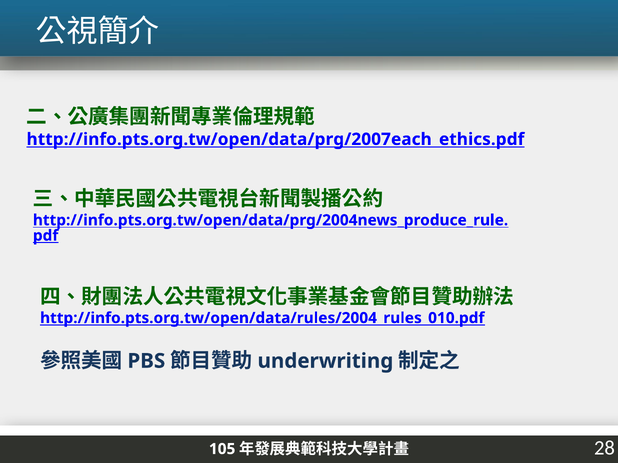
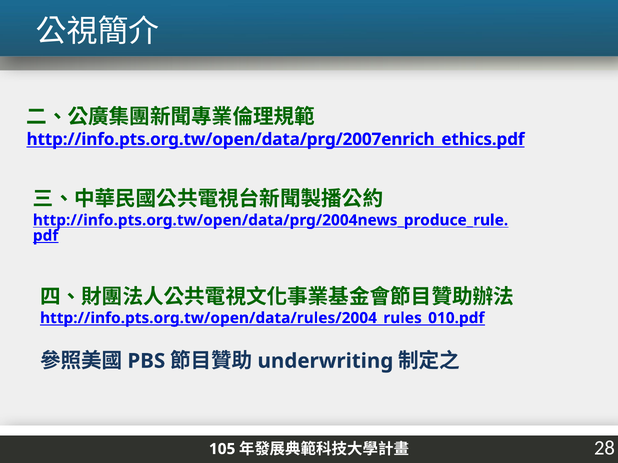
http://info.pts.org.tw/open/data/prg/2007each_ethics.pdf: http://info.pts.org.tw/open/data/prg/2007each_ethics.pdf -> http://info.pts.org.tw/open/data/prg/2007enrich_ethics.pdf (275, 139)
